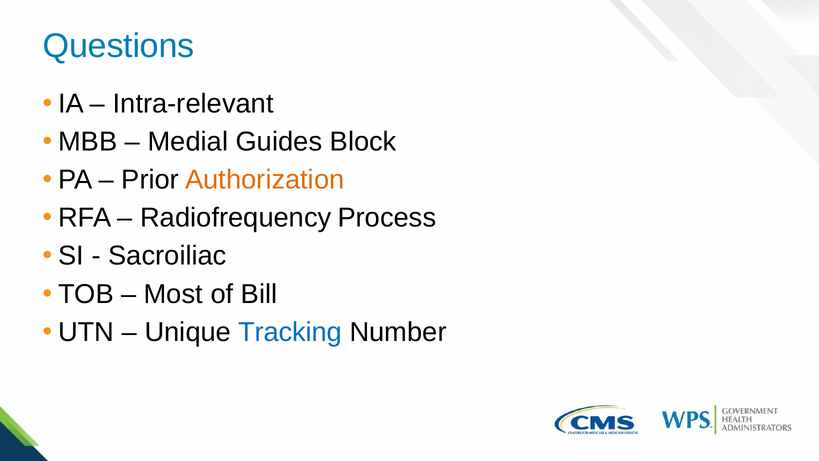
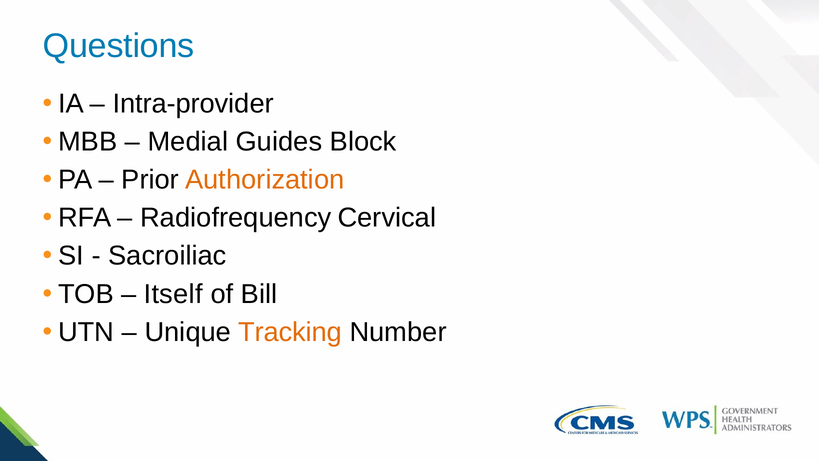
Intra-relevant: Intra-relevant -> Intra-provider (193, 104)
Process: Process -> Cervical (387, 218)
Most: Most -> Itself (173, 294)
Tracking colour: blue -> orange (290, 332)
